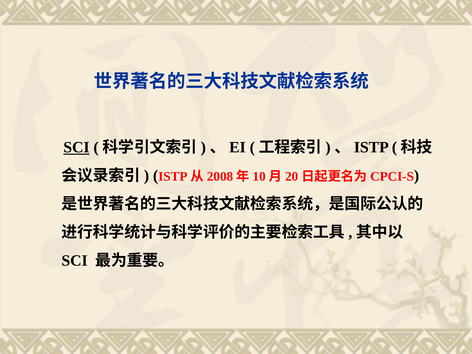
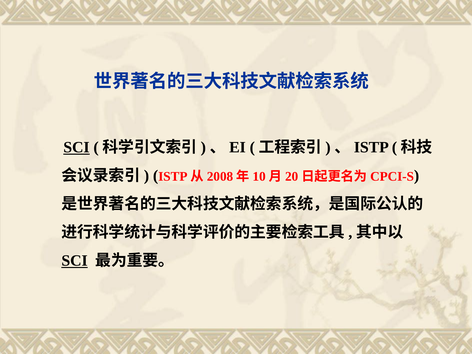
SCI underline: none -> present (75, 261)
